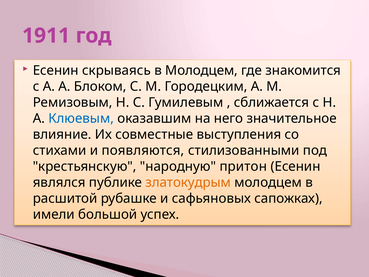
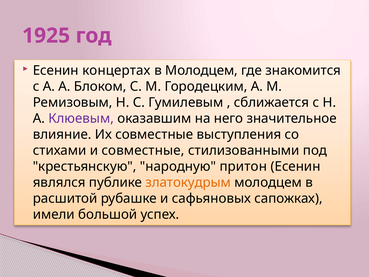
1911: 1911 -> 1925 (46, 36)
скрываясь: скрываясь -> концертах (116, 71)
Клюевым colour: blue -> purple (81, 118)
и появляются: появляются -> совместные (143, 150)
